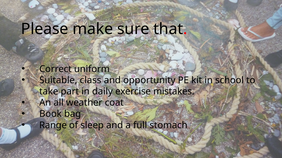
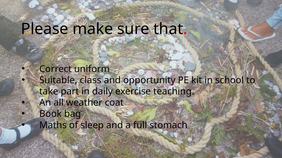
mistakes: mistakes -> teaching (174, 92)
Range: Range -> Maths (53, 126)
